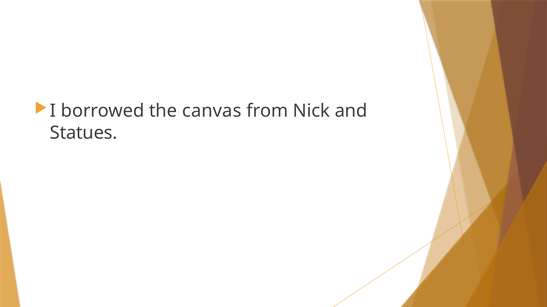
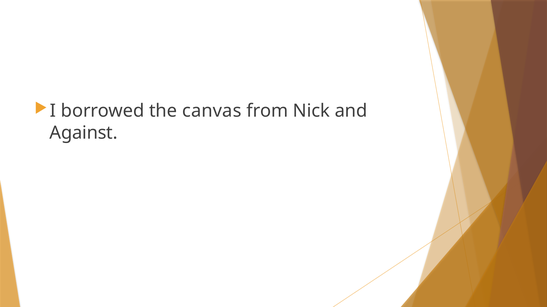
Statues: Statues -> Against (84, 133)
